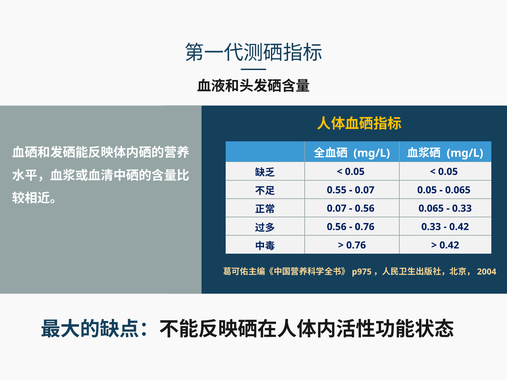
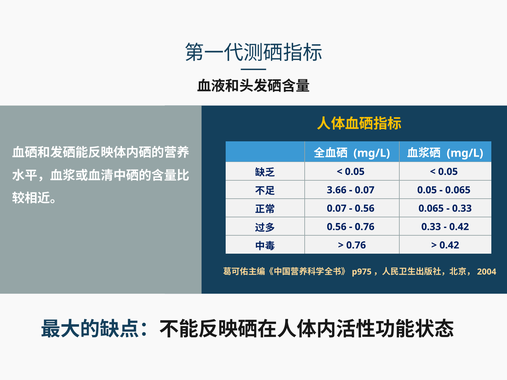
0.55: 0.55 -> 3.66 (337, 190)
